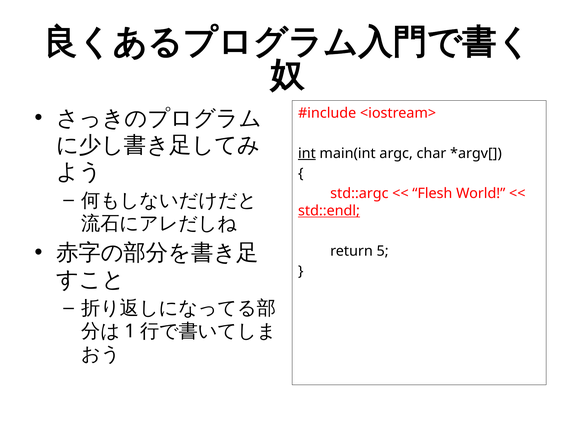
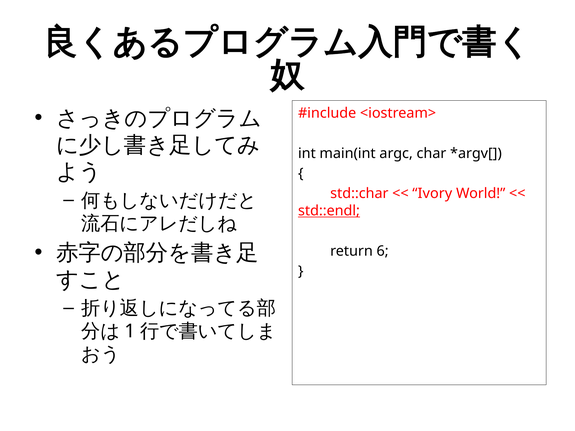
int underline: present -> none (307, 153)
std::argc: std::argc -> std::char (359, 194)
Flesh: Flesh -> Ivory (432, 194)
5: 5 -> 6 (383, 251)
